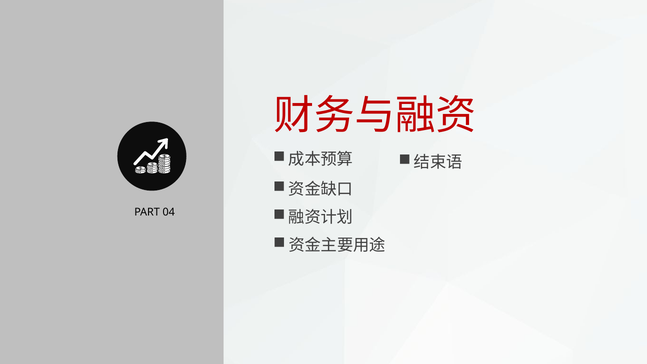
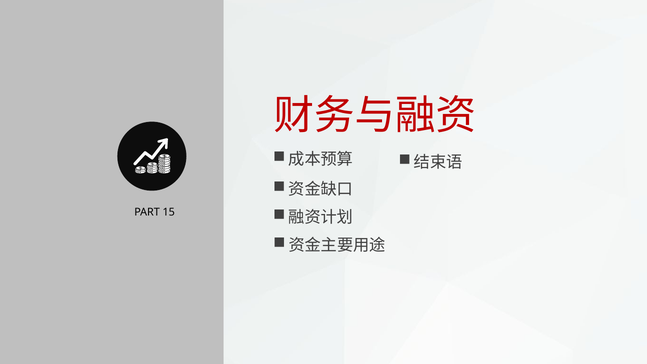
04: 04 -> 15 (169, 212)
